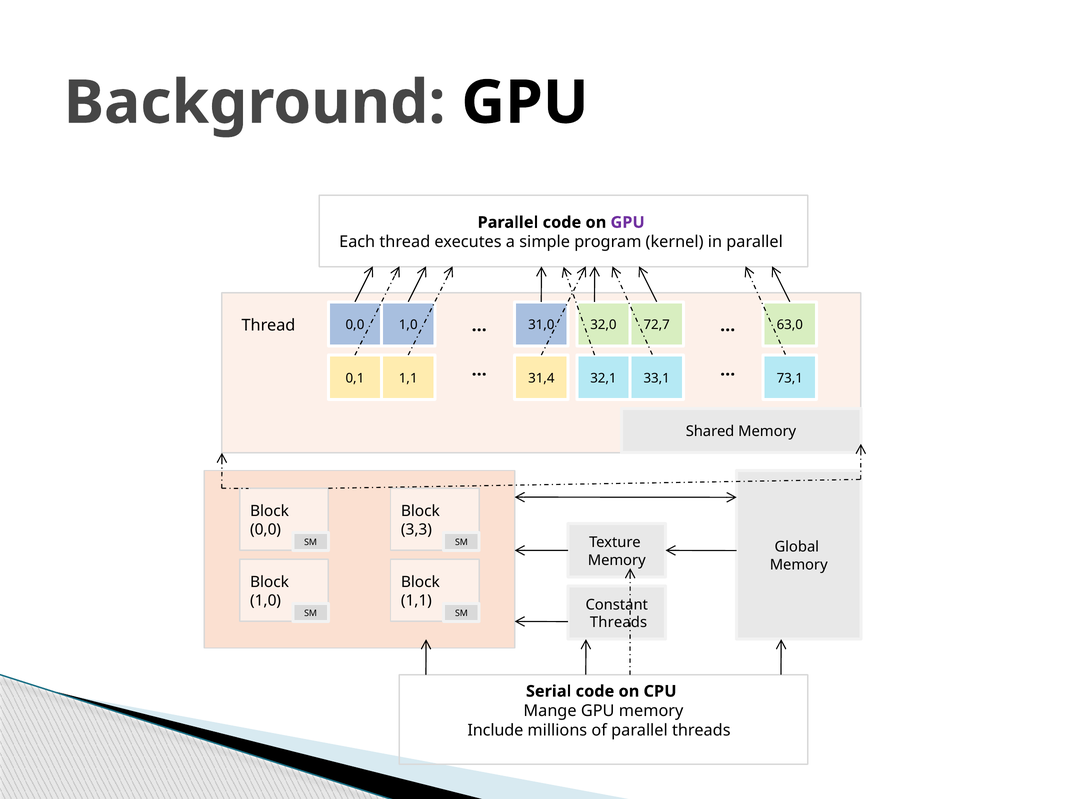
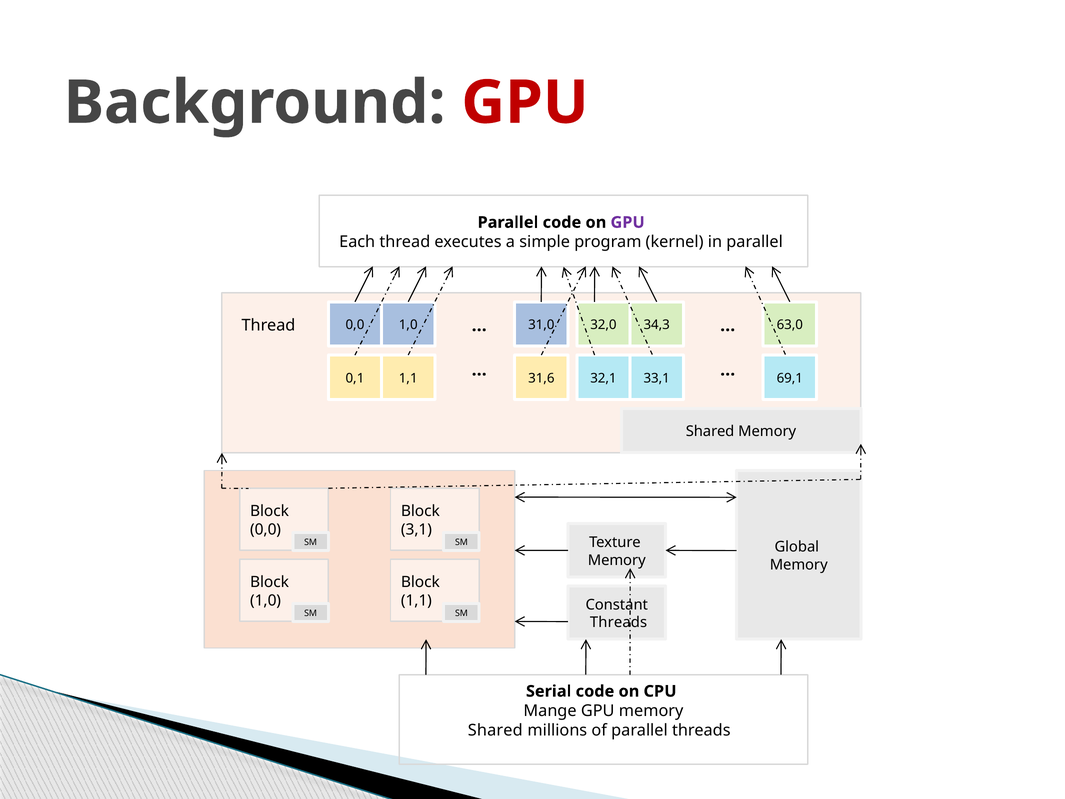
GPU colour: black -> red (525, 103)
72,7: 72,7 -> 34,3 (657, 325)
31,4: 31,4 -> 31,6 (541, 378)
73,1: 73,1 -> 69,1 (790, 378)
3,3: 3,3 -> 3,1 (416, 530)
Include: Include -> Shared (495, 730)
